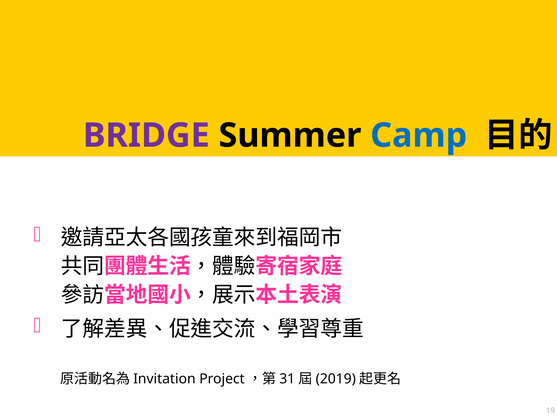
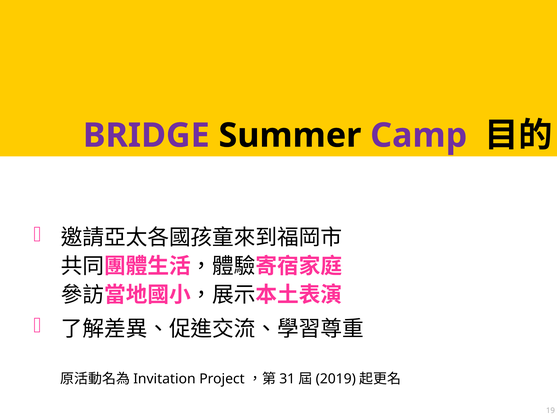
Camp colour: blue -> purple (419, 135)
